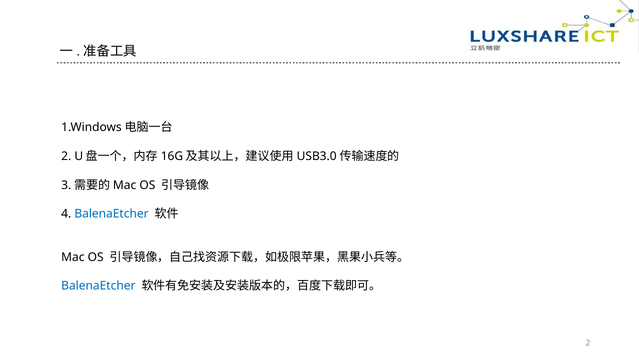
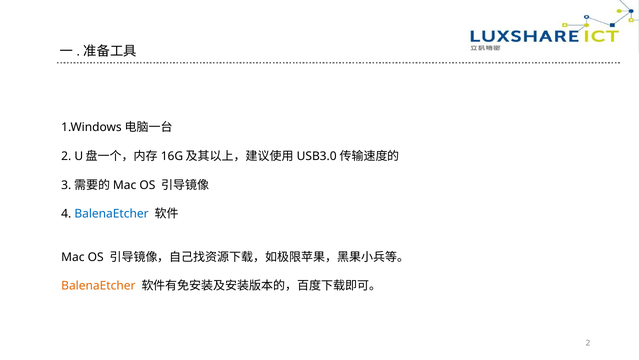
BalenaEtcher colour: blue -> orange (98, 285)
